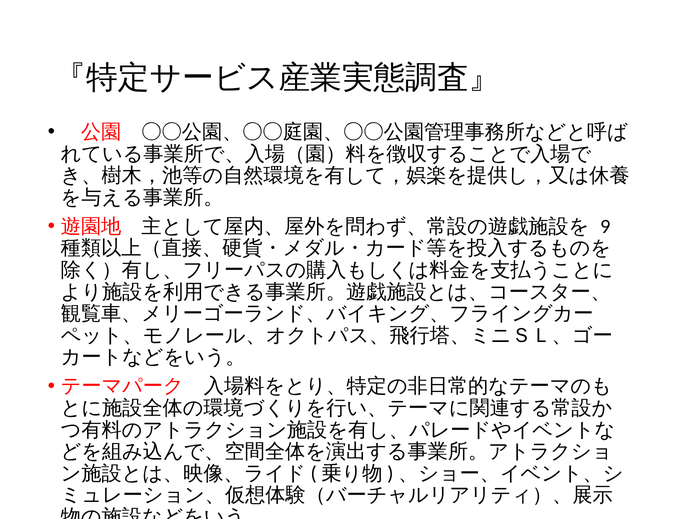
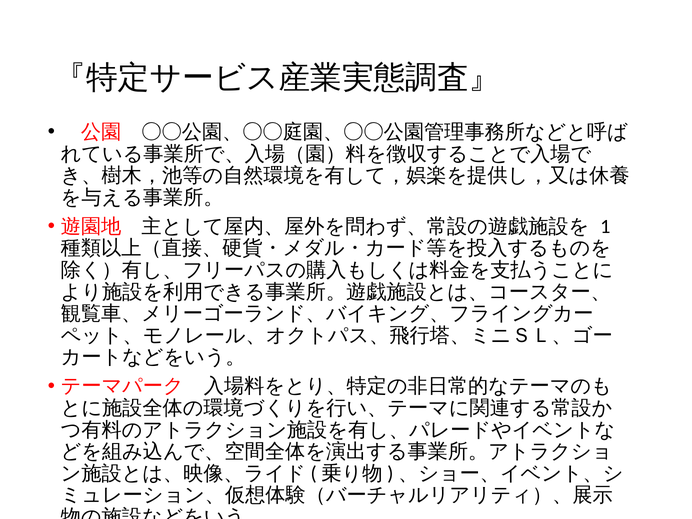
9: 9 -> 1 (605, 226)
